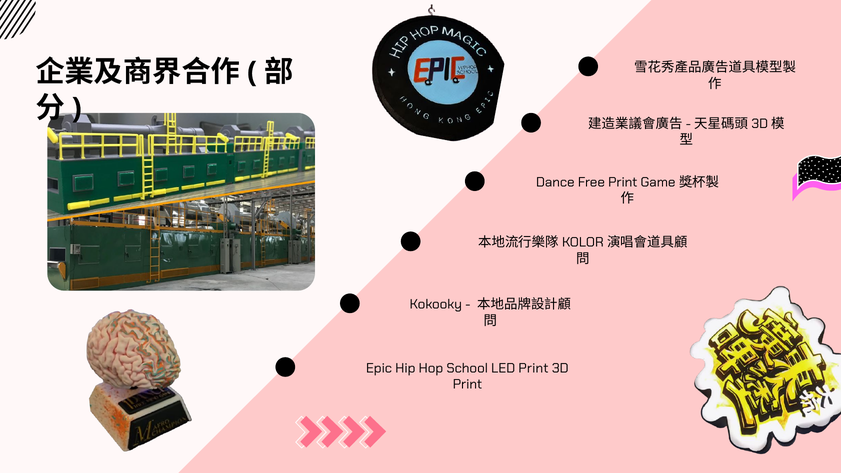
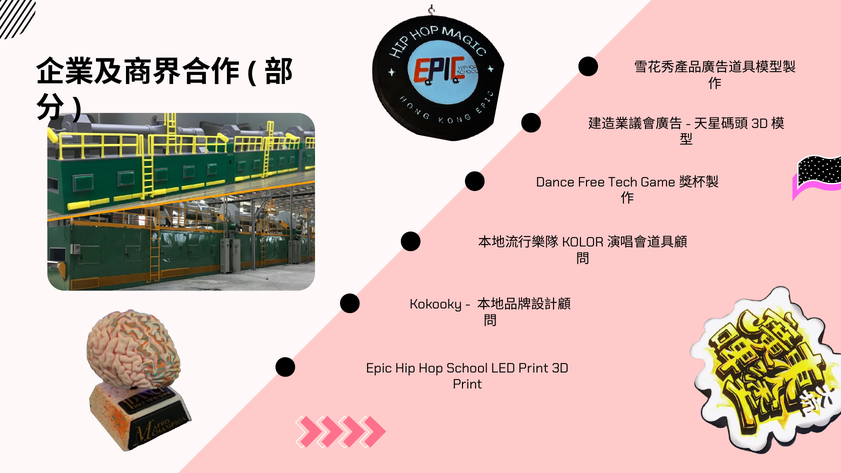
Free Print: Print -> Tech (623, 182)
